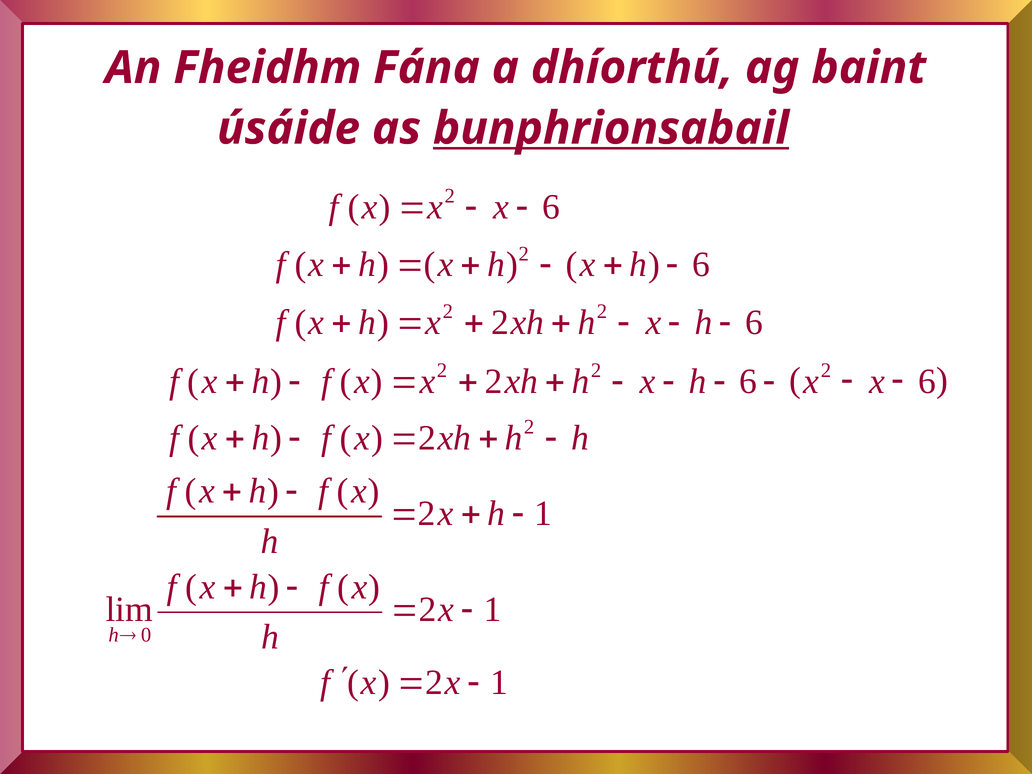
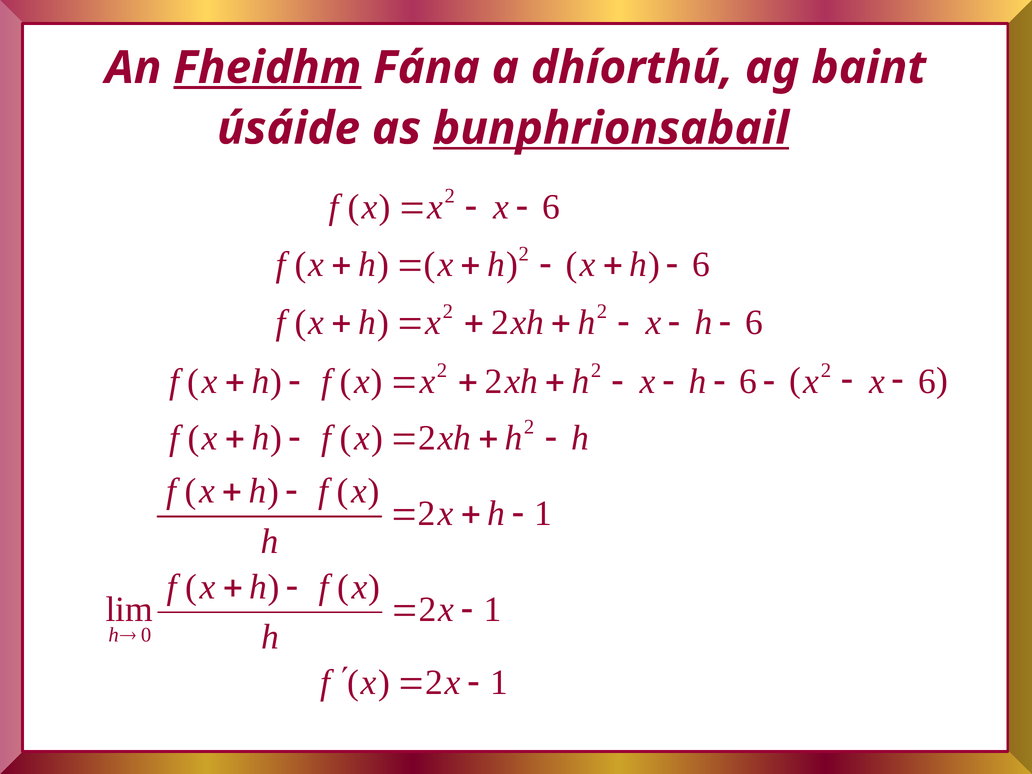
Fheidhm underline: none -> present (267, 68)
